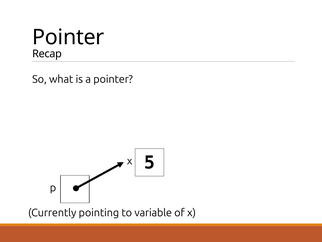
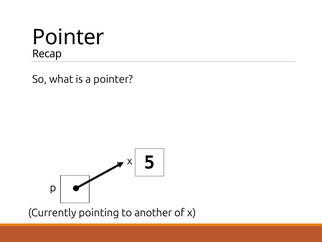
variable: variable -> another (153, 212)
